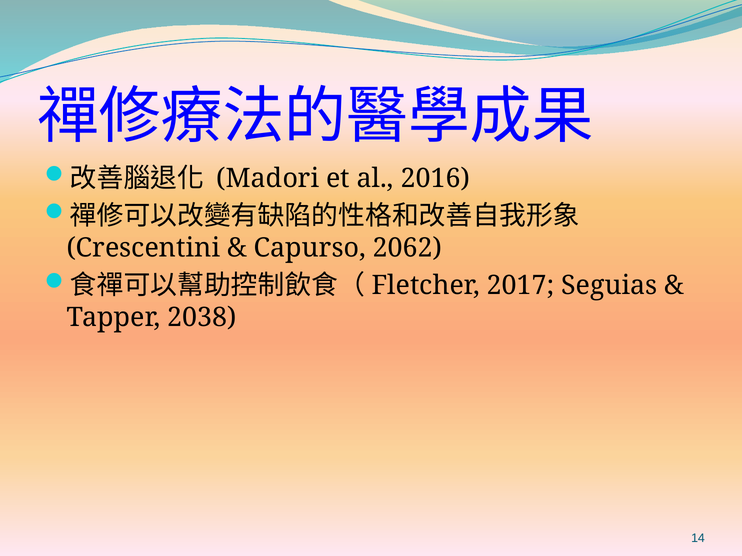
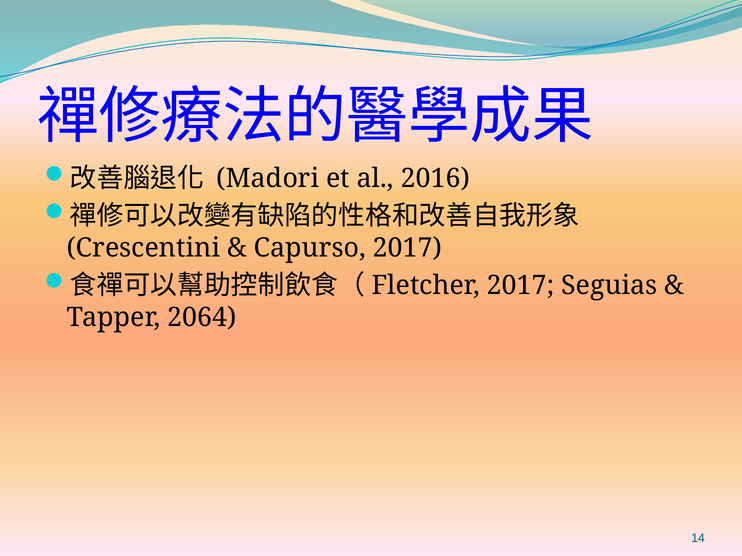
Capurso 2062: 2062 -> 2017 (407, 248)
2038: 2038 -> 2064 (202, 318)
